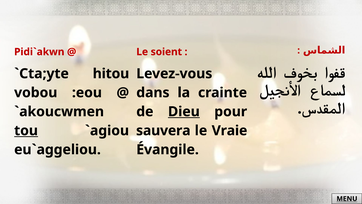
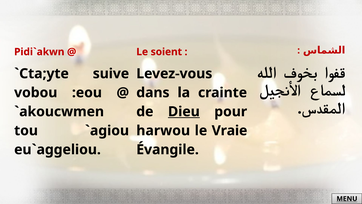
hitou: hitou -> suive (111, 74)
tou underline: present -> none (26, 130)
sauvera: sauvera -> harwou (163, 130)
